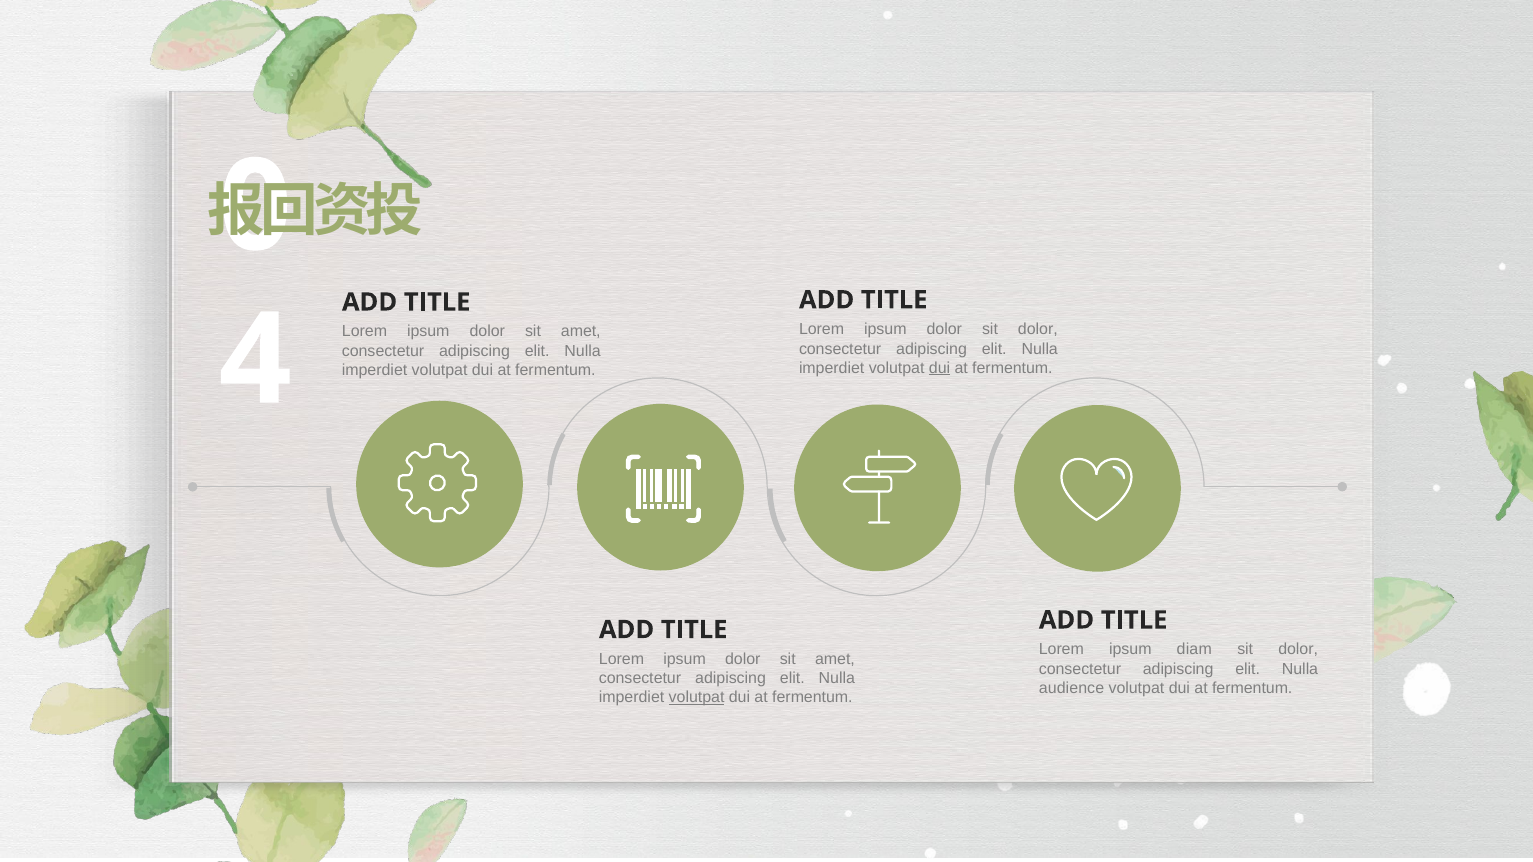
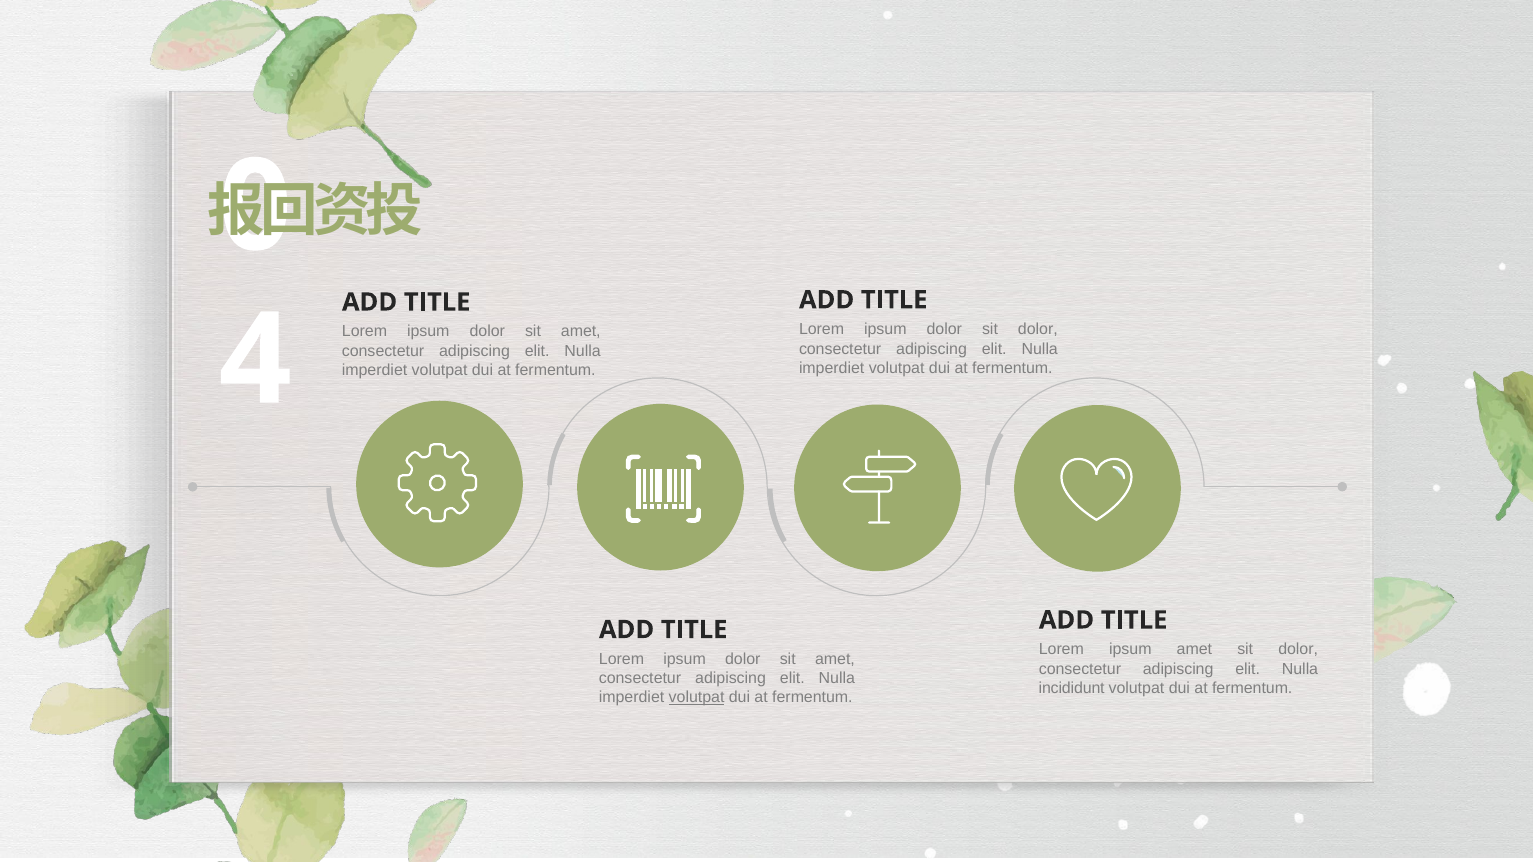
dui underline: present -> none (940, 368)
ipsum diam: diam -> amet (1194, 650)
audience: audience -> incididunt (1072, 688)
